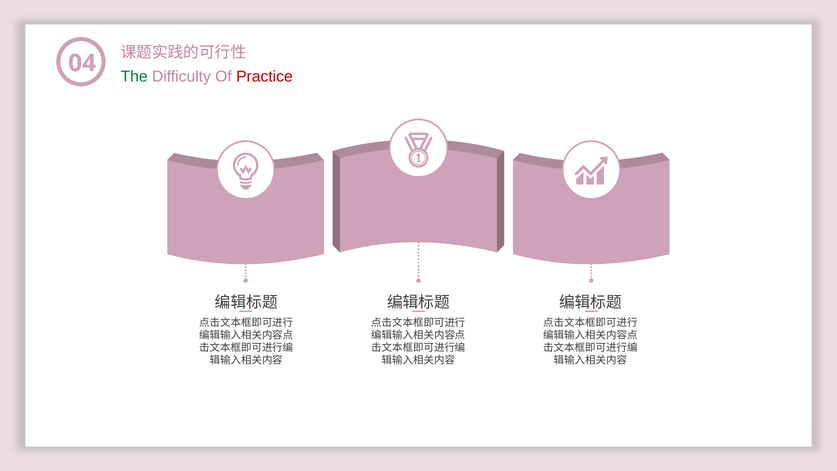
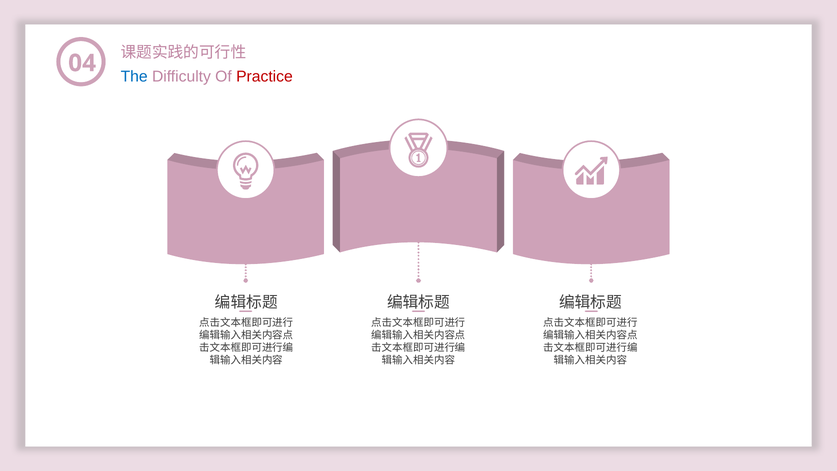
The colour: green -> blue (134, 77)
